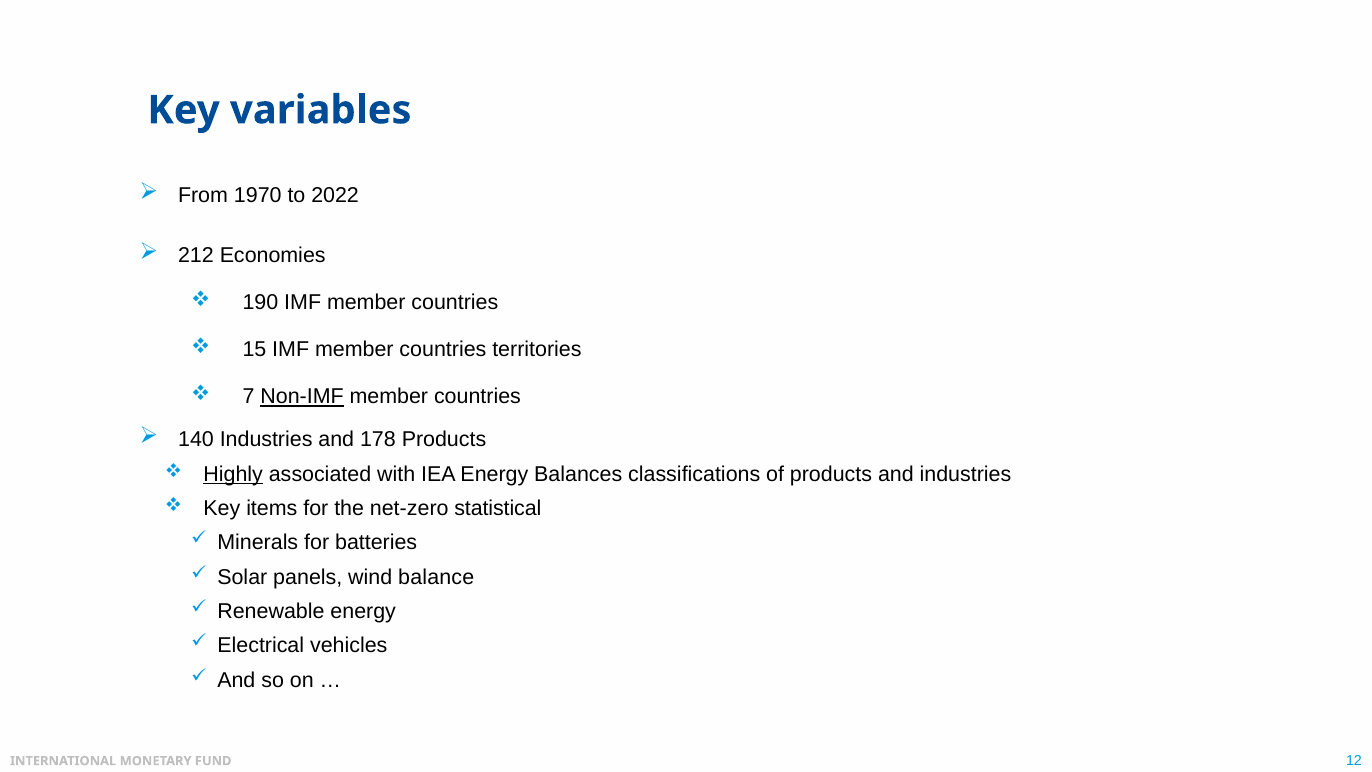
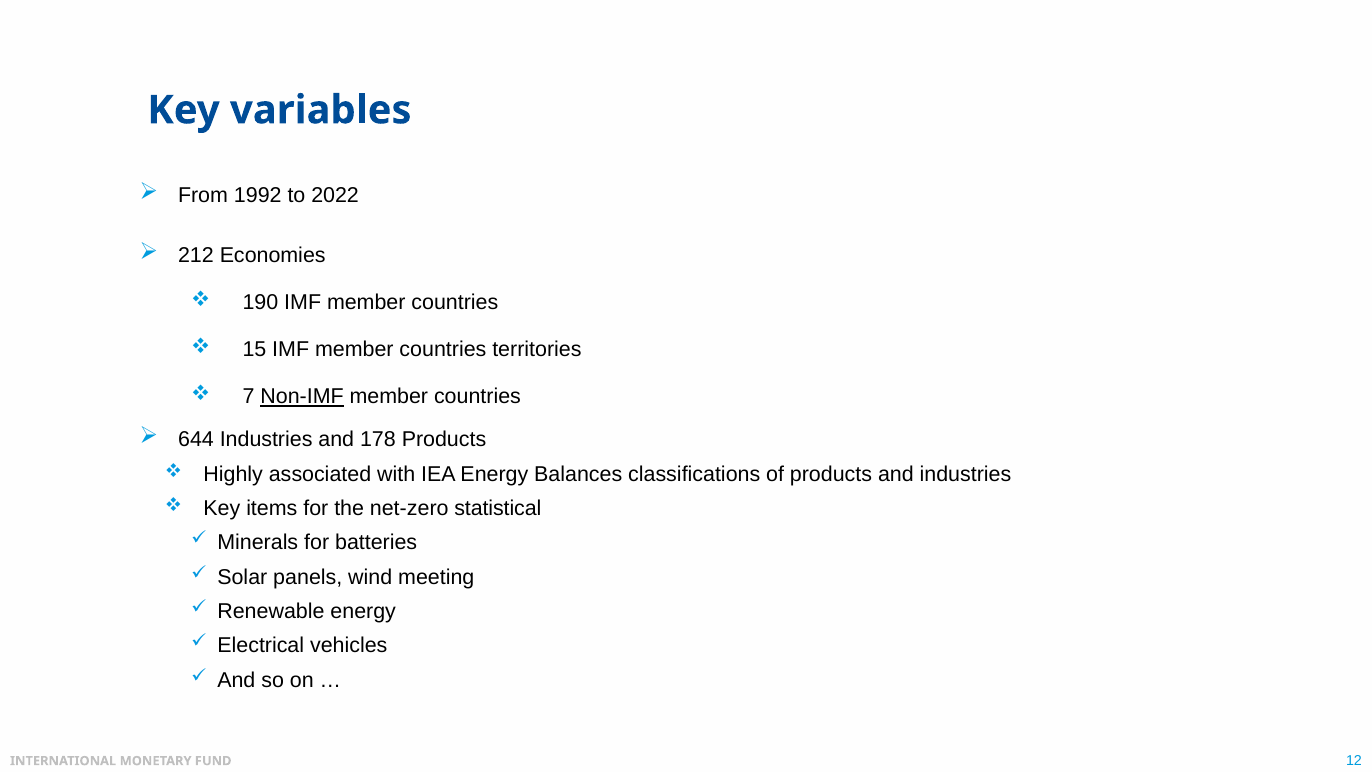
1970: 1970 -> 1992 (258, 195)
140: 140 -> 644 (196, 440)
Highly underline: present -> none (233, 474)
balance: balance -> meeting (436, 577)
